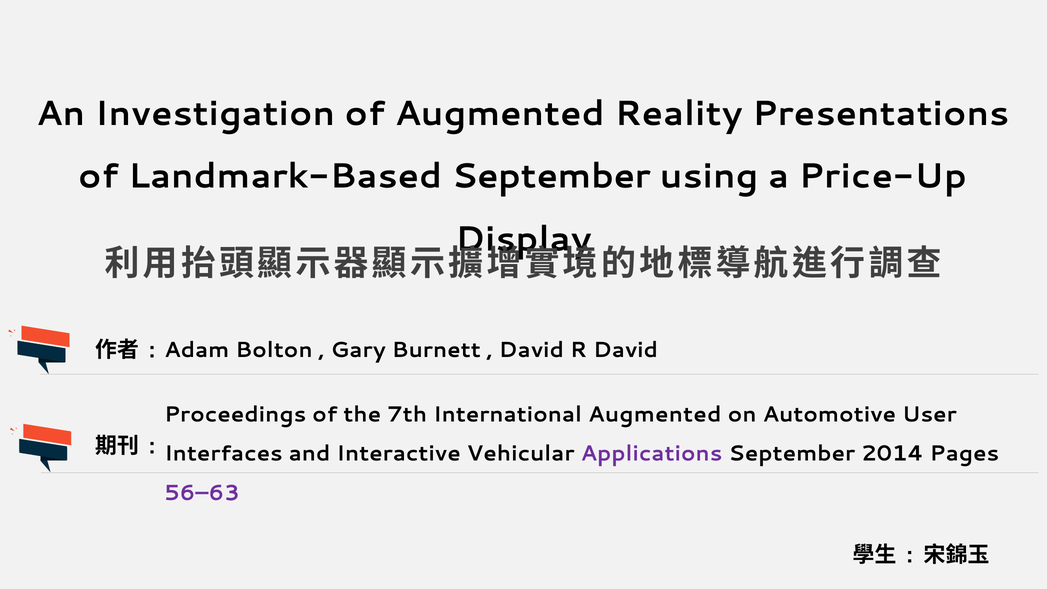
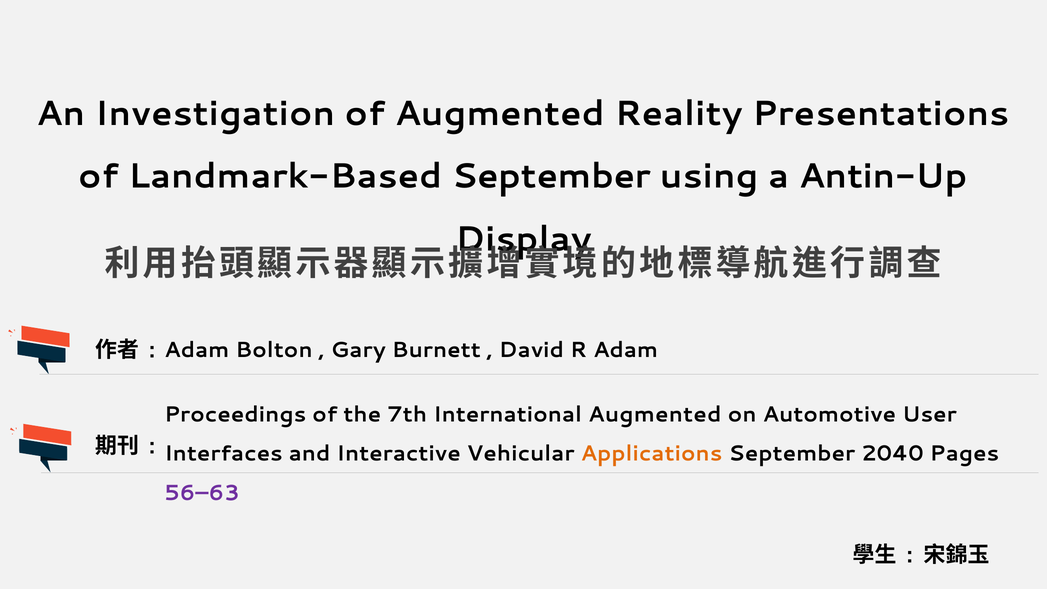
Price-Up: Price-Up -> Antin-Up (883, 176)
R David: David -> Adam (626, 350)
Applications colour: purple -> orange (651, 454)
2014: 2014 -> 2040 (892, 454)
